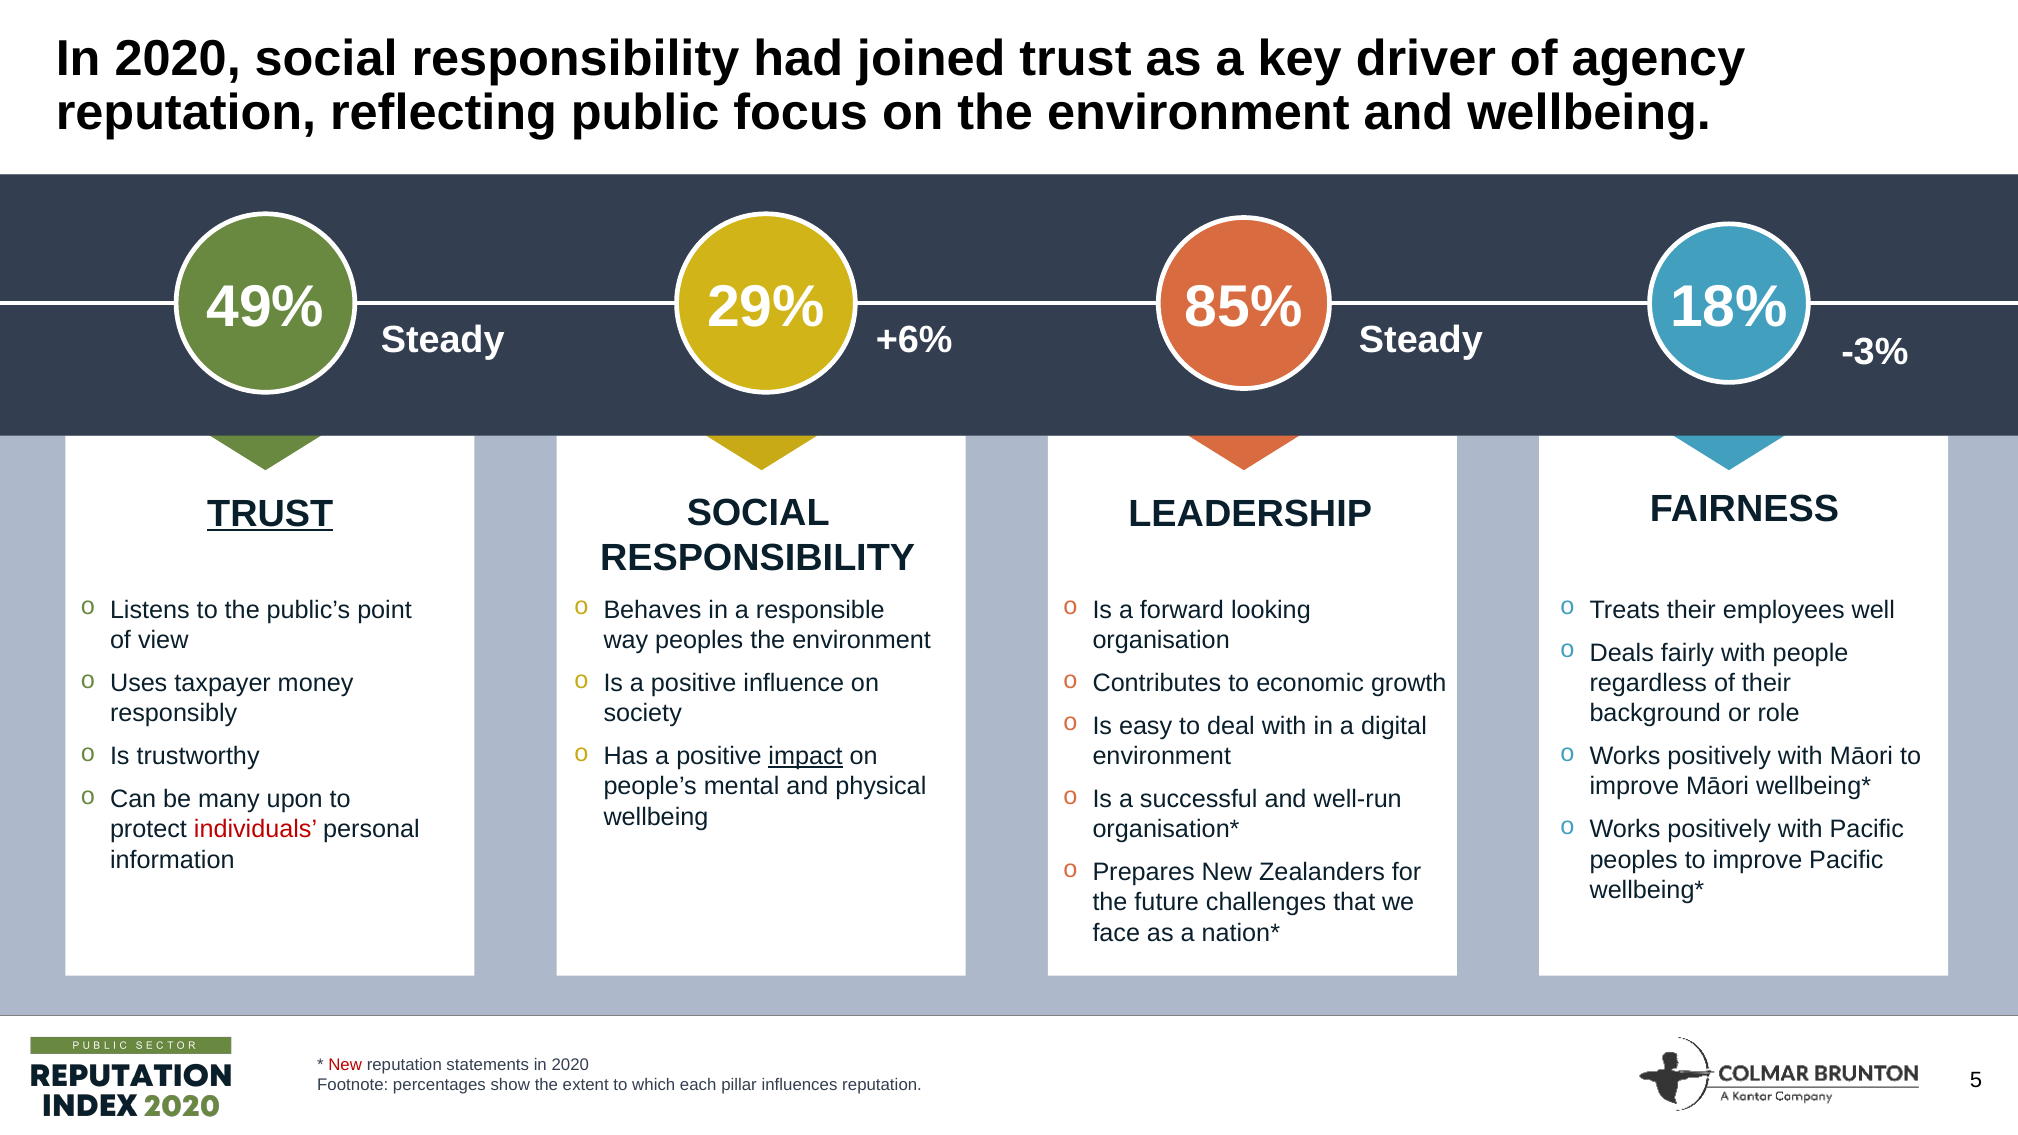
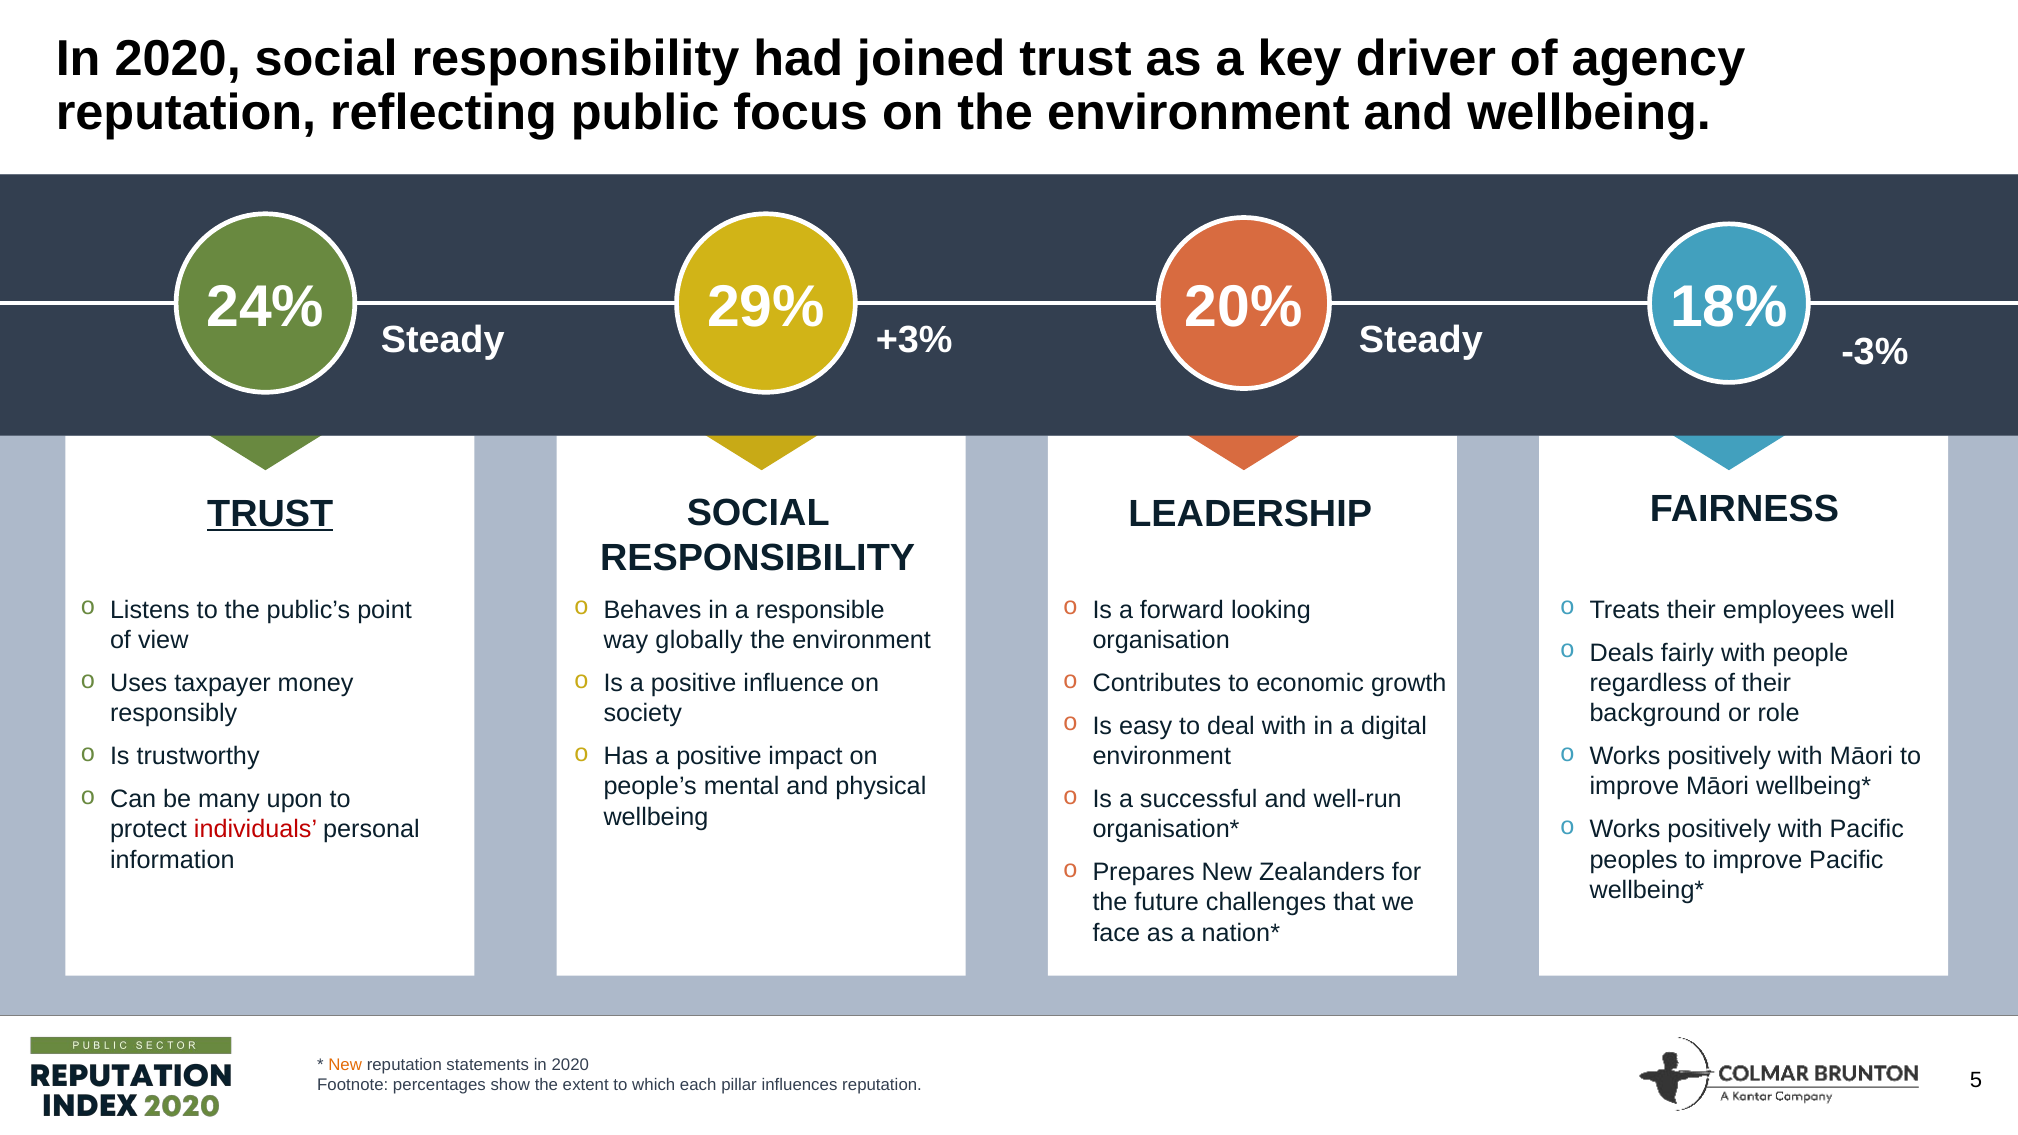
49%: 49% -> 24% (265, 307)
85%: 85% -> 20% (1244, 307)
+6%: +6% -> +3% (914, 340)
way peoples: peoples -> globally (699, 640)
impact underline: present -> none (806, 756)
New colour: red -> orange (345, 1065)
